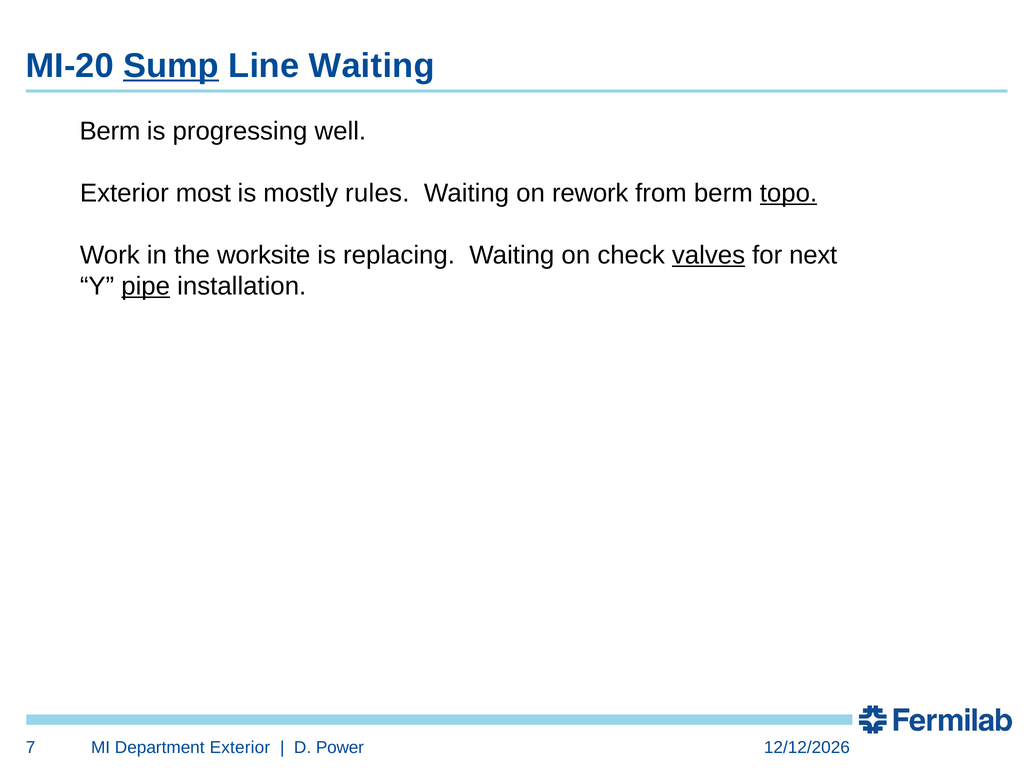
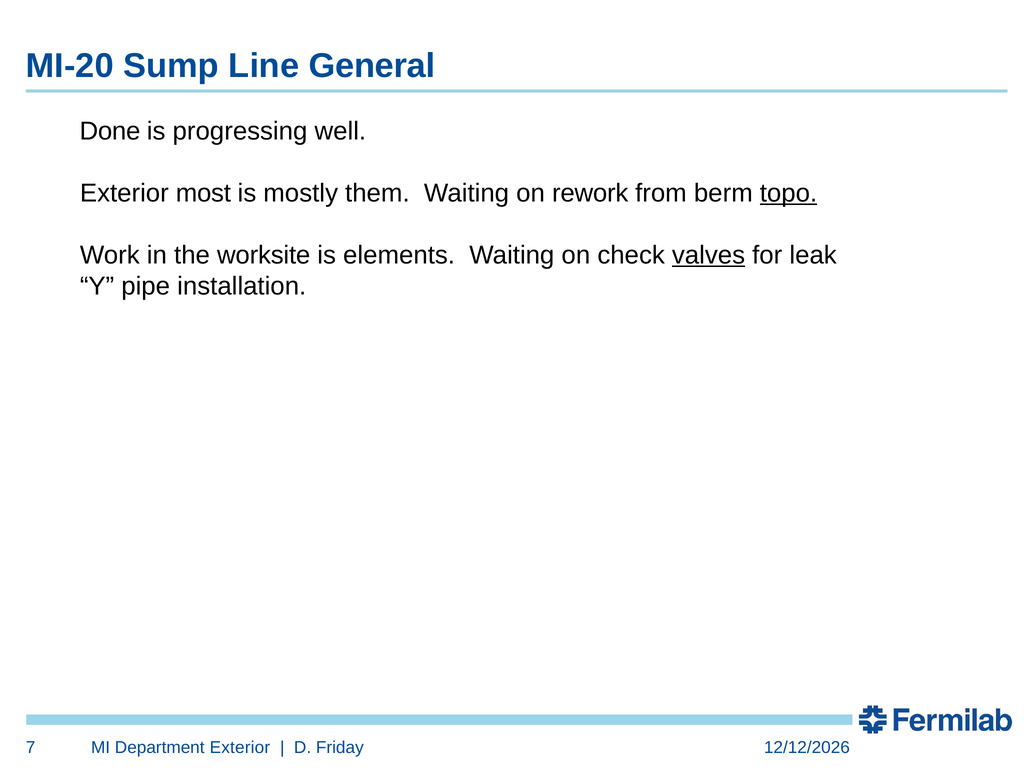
Sump underline: present -> none (171, 66)
Line Waiting: Waiting -> General (372, 66)
Berm: Berm -> Done (110, 131)
rules: rules -> them (377, 193)
replacing: replacing -> elements (399, 255)
next: next -> leak (813, 255)
pipe underline: present -> none (146, 286)
Power: Power -> Friday (340, 748)
